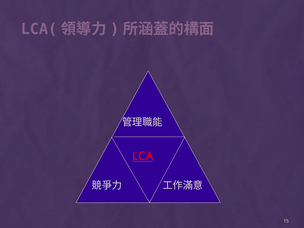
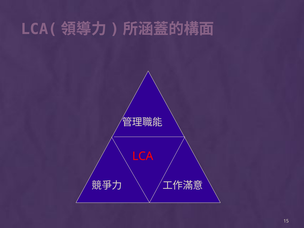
LCA underline: present -> none (143, 156)
